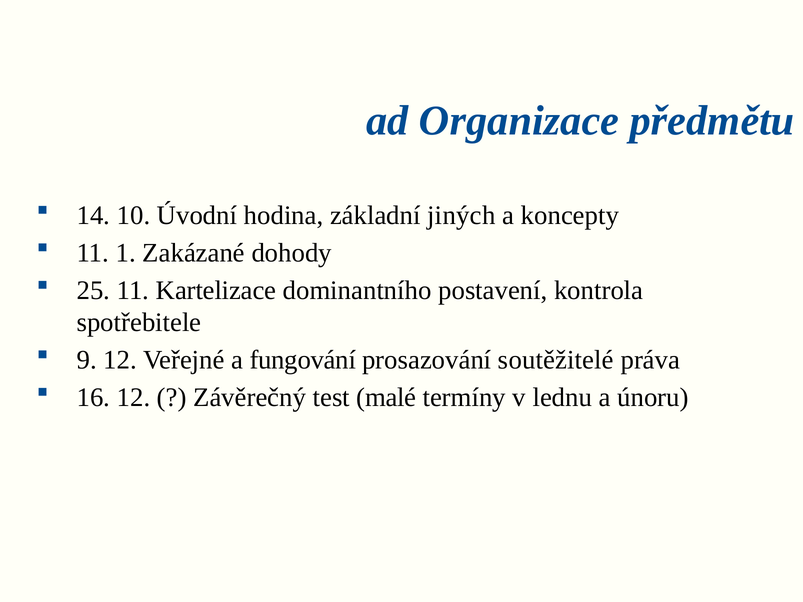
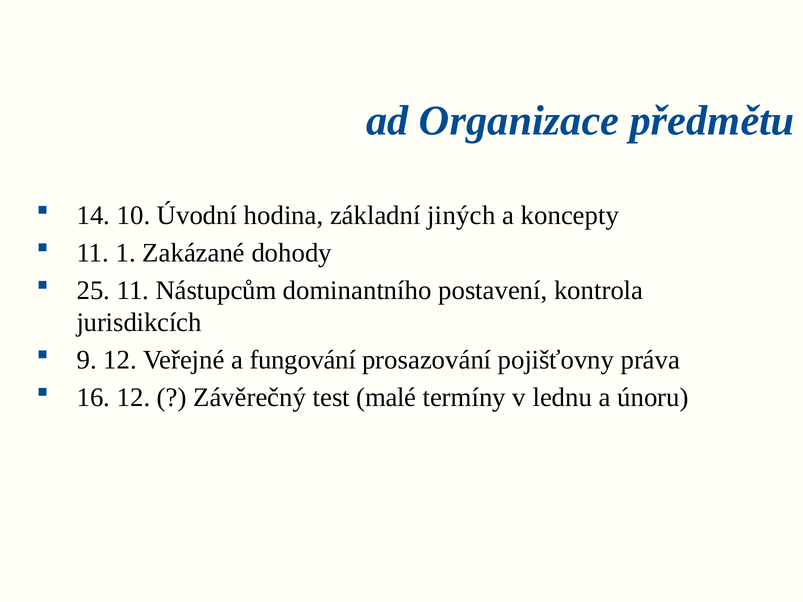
Kartelizace: Kartelizace -> Nástupcům (216, 291)
spotřebitele: spotřebitele -> jurisdikcích (139, 323)
soutěžitelé: soutěžitelé -> pojišťovny (556, 360)
